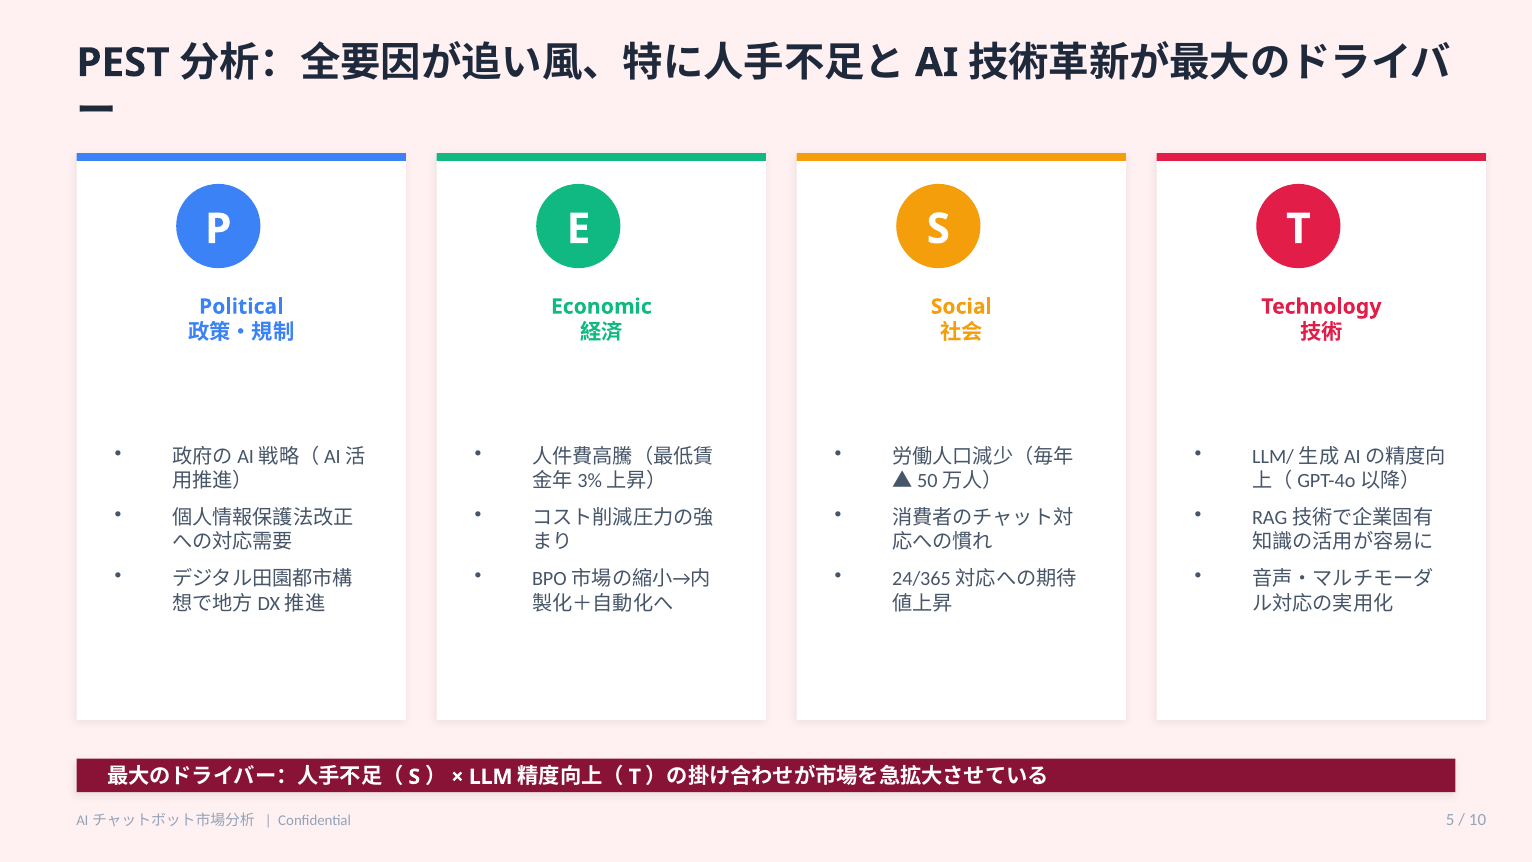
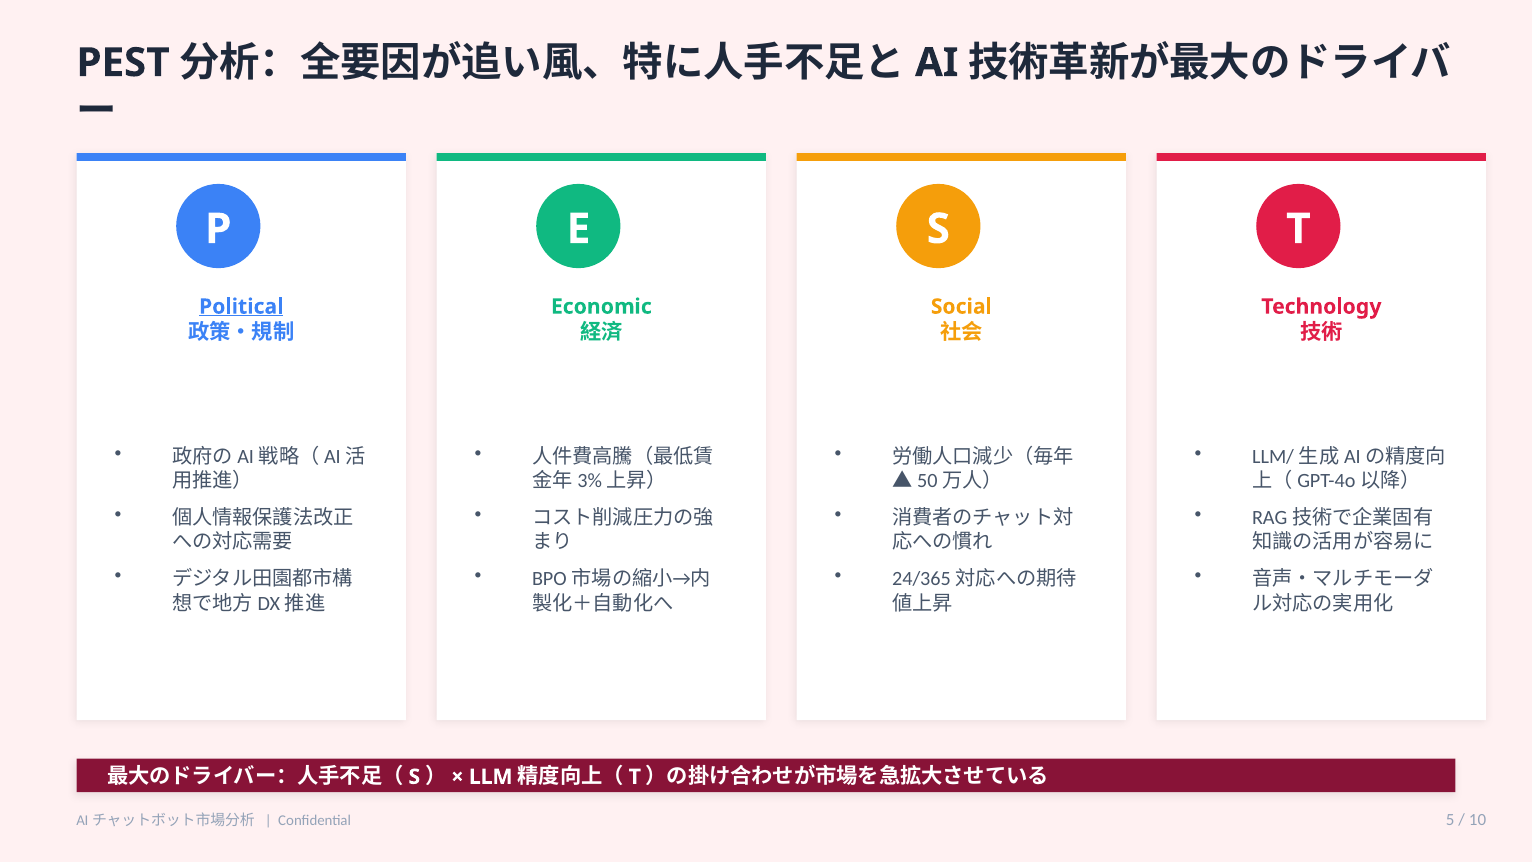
Political underline: none -> present (241, 307)
